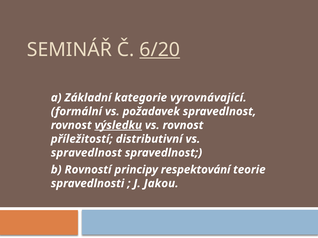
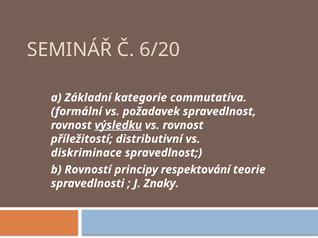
6/20 underline: present -> none (160, 50)
vyrovnávající: vyrovnávající -> commutativa (208, 98)
spravedlnost: spravedlnost -> diskriminace (86, 153)
Jakou: Jakou -> Znaky (161, 184)
